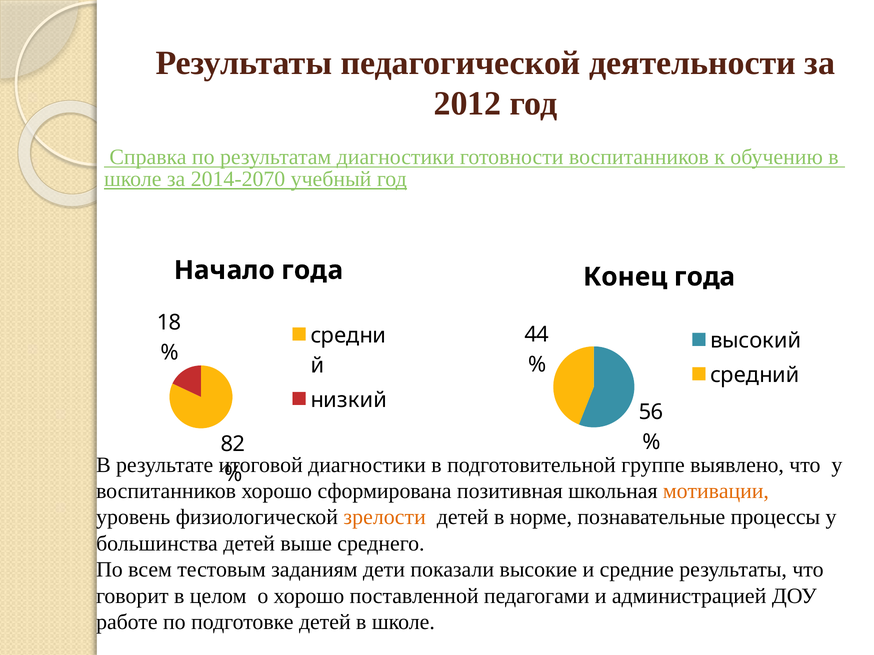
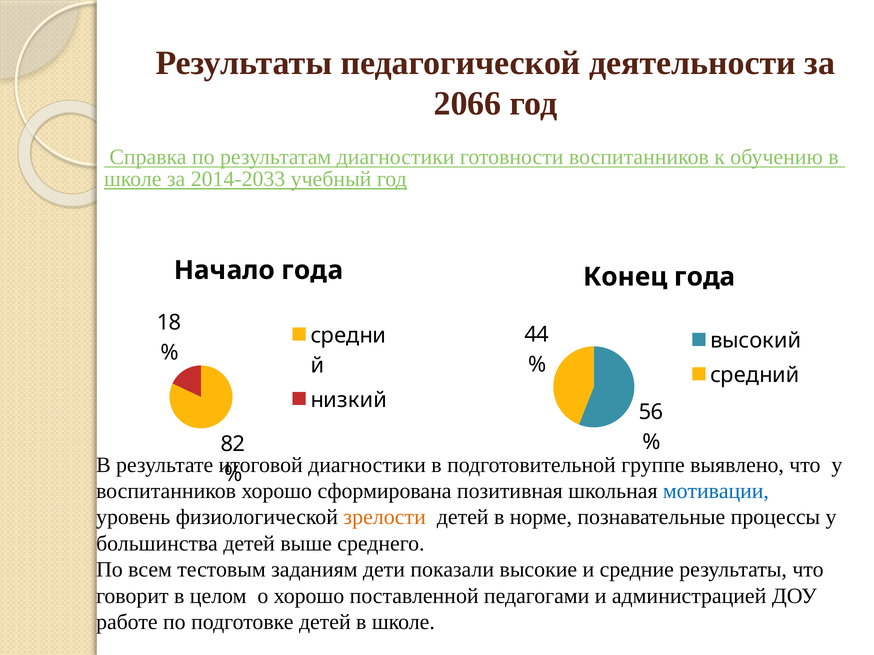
2012: 2012 -> 2066 (467, 104)
2014-2070: 2014-2070 -> 2014-2033 (238, 179)
мотивации colour: orange -> blue (716, 491)
